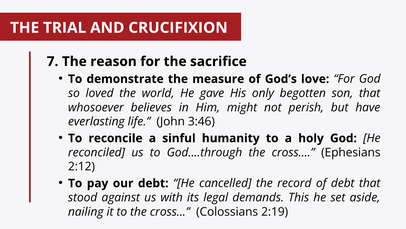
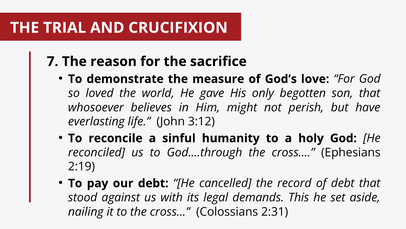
3:46: 3:46 -> 3:12 (201, 122)
2:12: 2:12 -> 2:19 (82, 167)
2:19: 2:19 -> 2:31 (275, 212)
